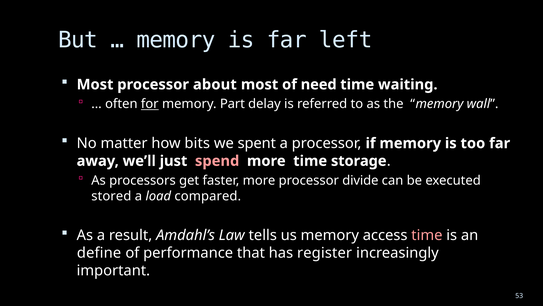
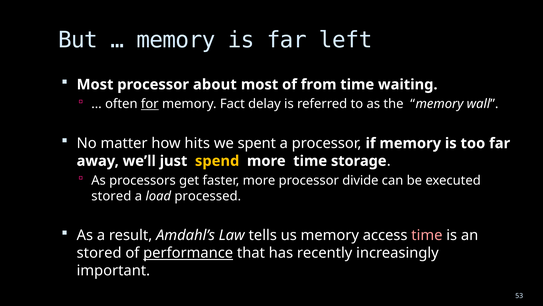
need: need -> from (319, 84)
Part: Part -> Fact (232, 104)
bits: bits -> hits (197, 143)
spend colour: pink -> yellow (217, 161)
compared: compared -> processed (208, 196)
define: define -> stored (99, 253)
performance underline: none -> present (188, 253)
register: register -> recently (325, 253)
